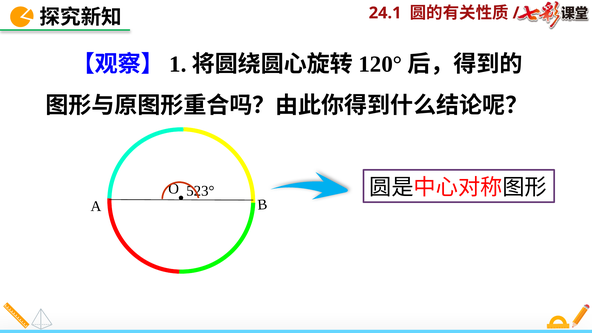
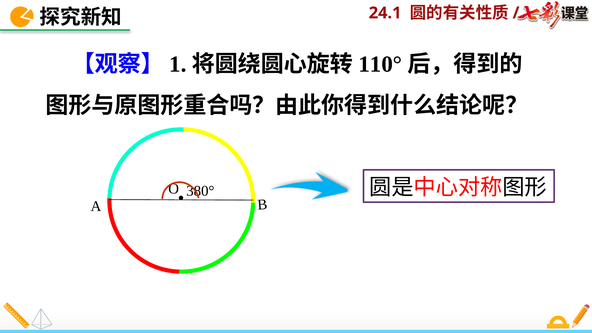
120°: 120° -> 110° (380, 64)
523°: 523° -> 380° (200, 191)
